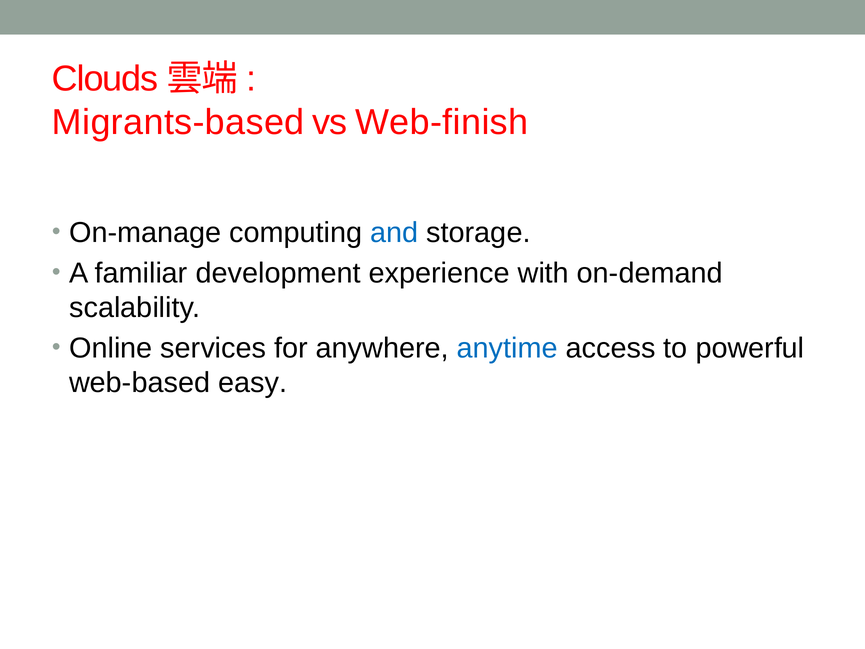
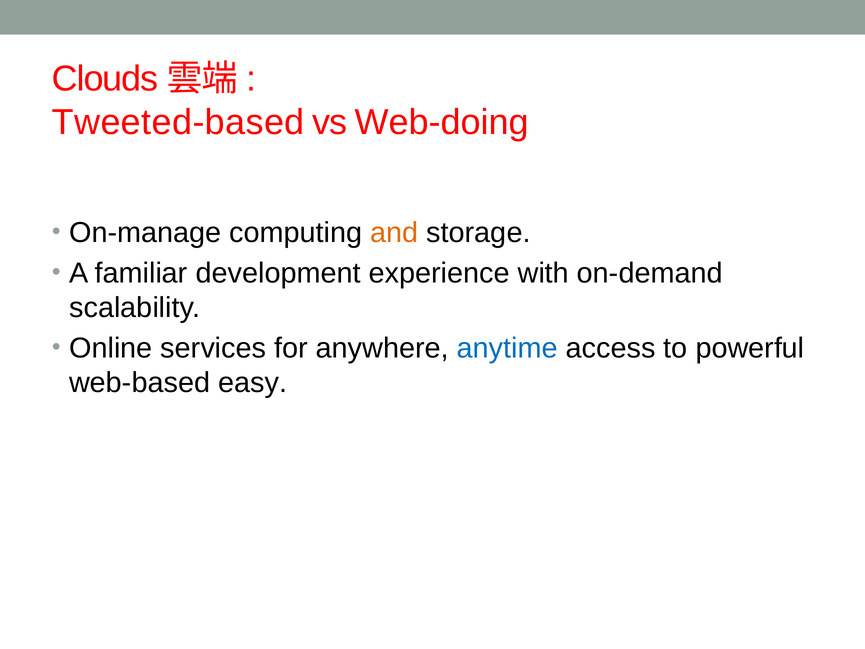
Migrants-based: Migrants-based -> Tweeted-based (178, 122)
Web-finish: Web-finish -> Web-doing (442, 122)
and colour: blue -> orange (394, 233)
